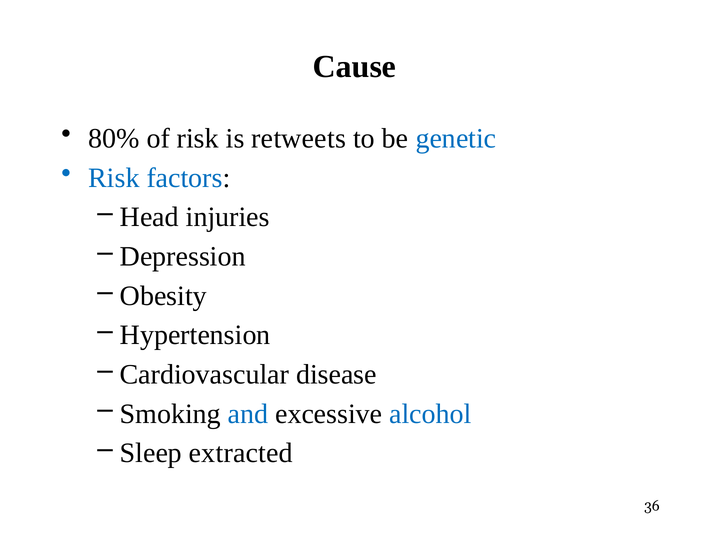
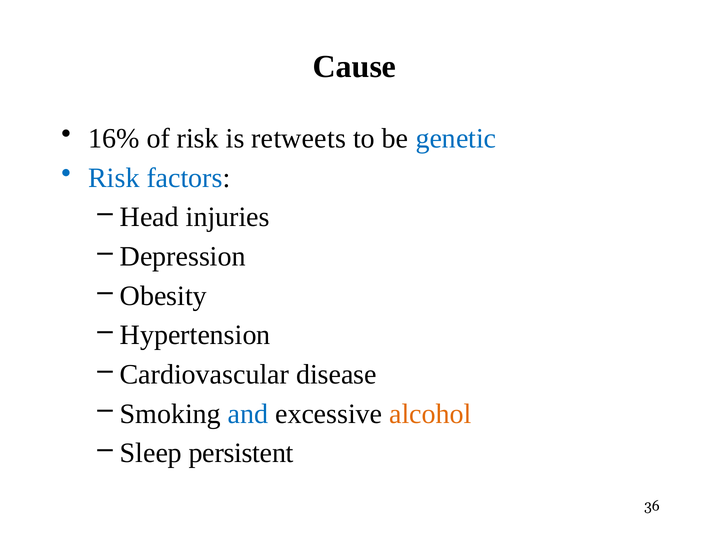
80%: 80% -> 16% (114, 139)
alcohol colour: blue -> orange (430, 414)
extracted: extracted -> persistent (241, 453)
